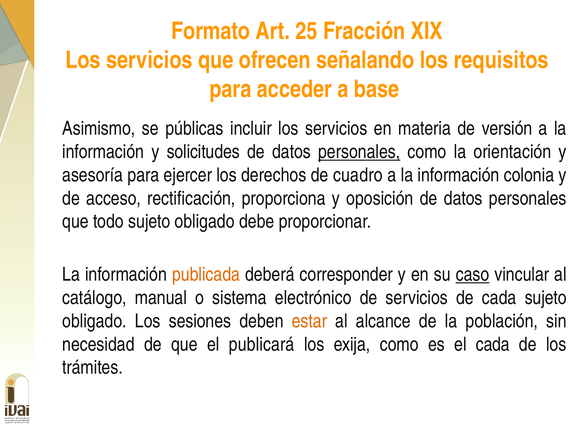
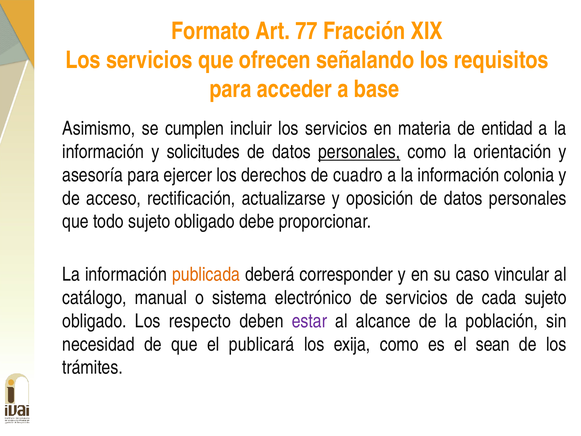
25: 25 -> 77 (307, 31)
públicas: públicas -> cumplen (195, 128)
versión: versión -> entidad (507, 128)
proporciona: proporciona -> actualizarse (284, 198)
caso underline: present -> none (473, 274)
sesiones: sesiones -> respecto (200, 321)
estar colour: orange -> purple (309, 321)
el cada: cada -> sean (493, 344)
